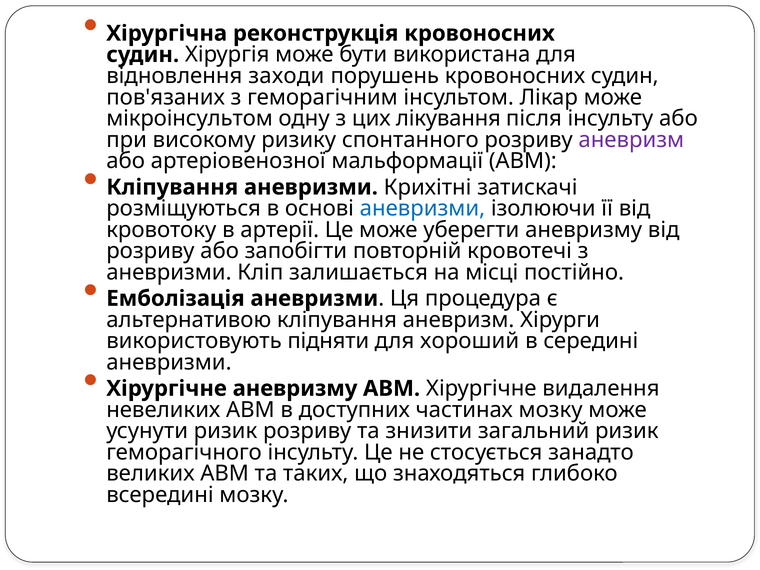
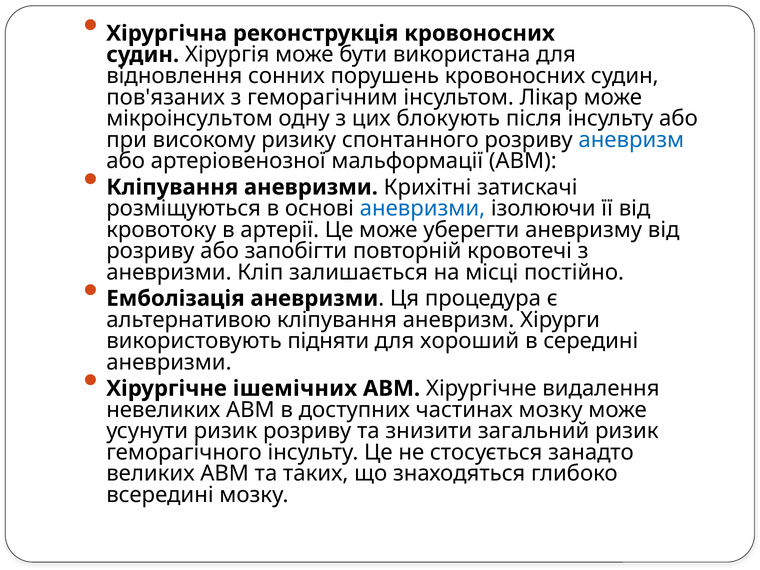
заходи: заходи -> сонних (286, 76)
лікування: лікування -> блокують (448, 118)
аневризм colour: purple -> blue (631, 140)
Хірургічне аневризму: аневризму -> ішемічних (295, 388)
